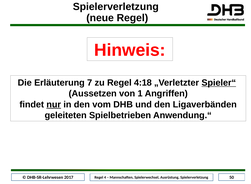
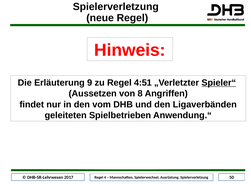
7: 7 -> 9 (90, 82)
4:18: 4:18 -> 4:51 (143, 82)
1: 1 -> 8 (140, 93)
nur underline: present -> none (54, 104)
